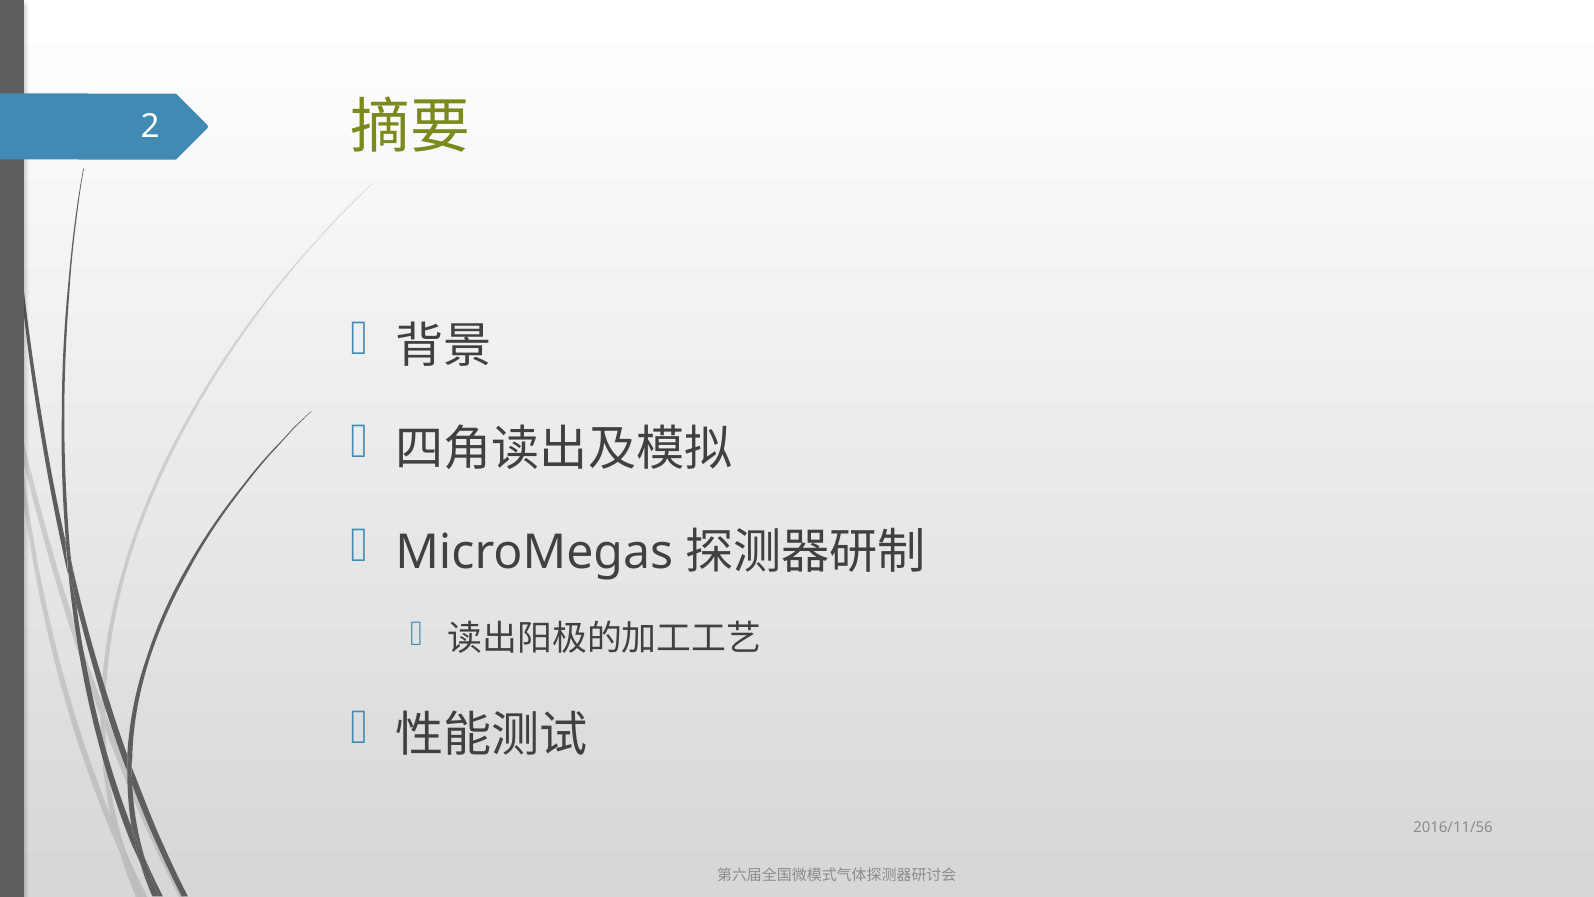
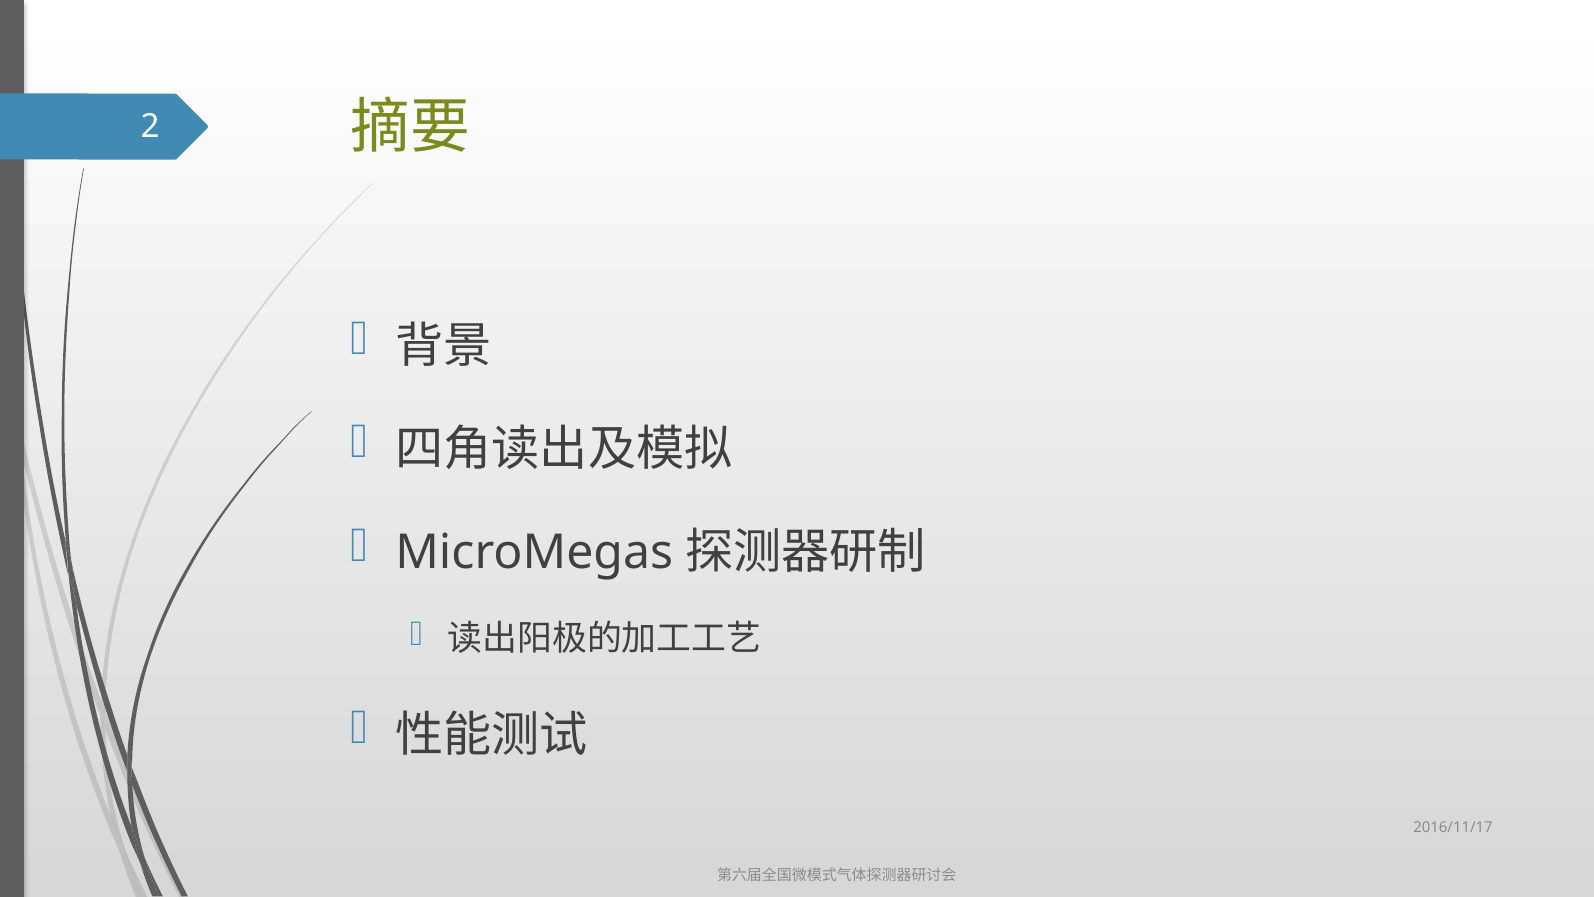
2016/11/56: 2016/11/56 -> 2016/11/17 (1453, 827)
